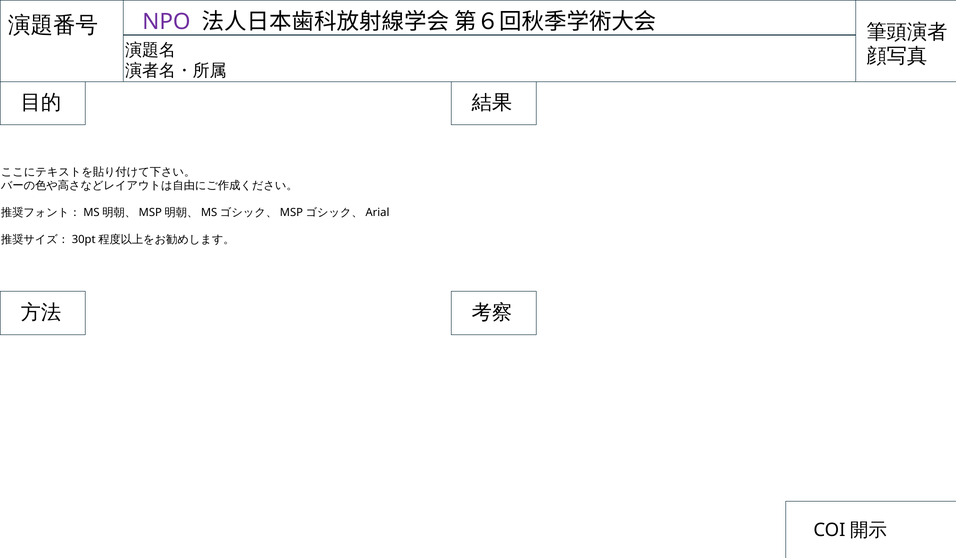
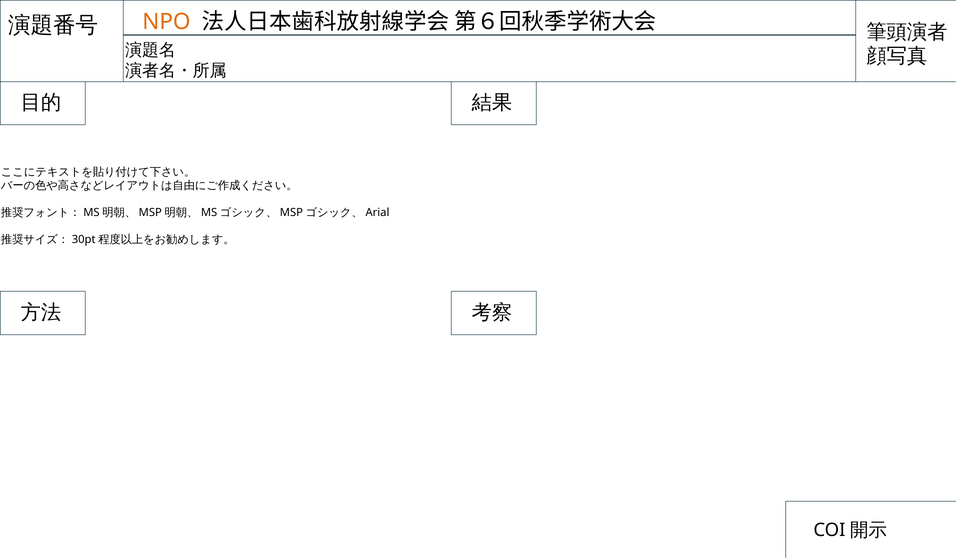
NPO colour: purple -> orange (166, 22)
